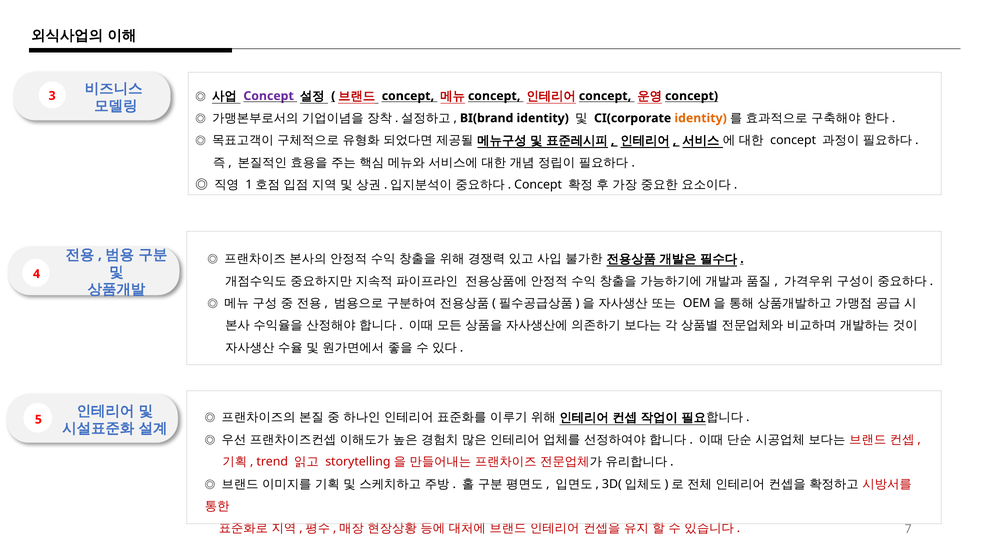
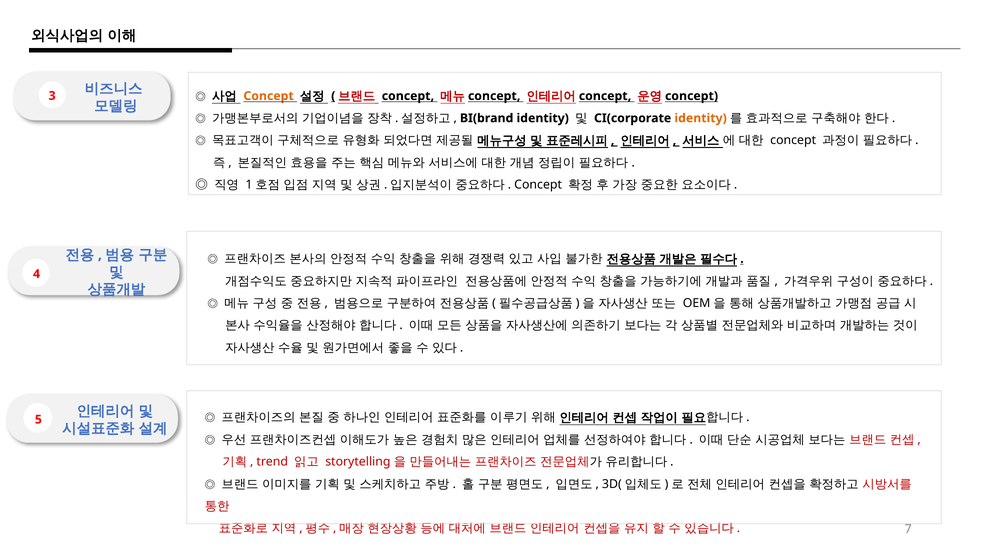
Concept colour: purple -> orange (269, 96)
